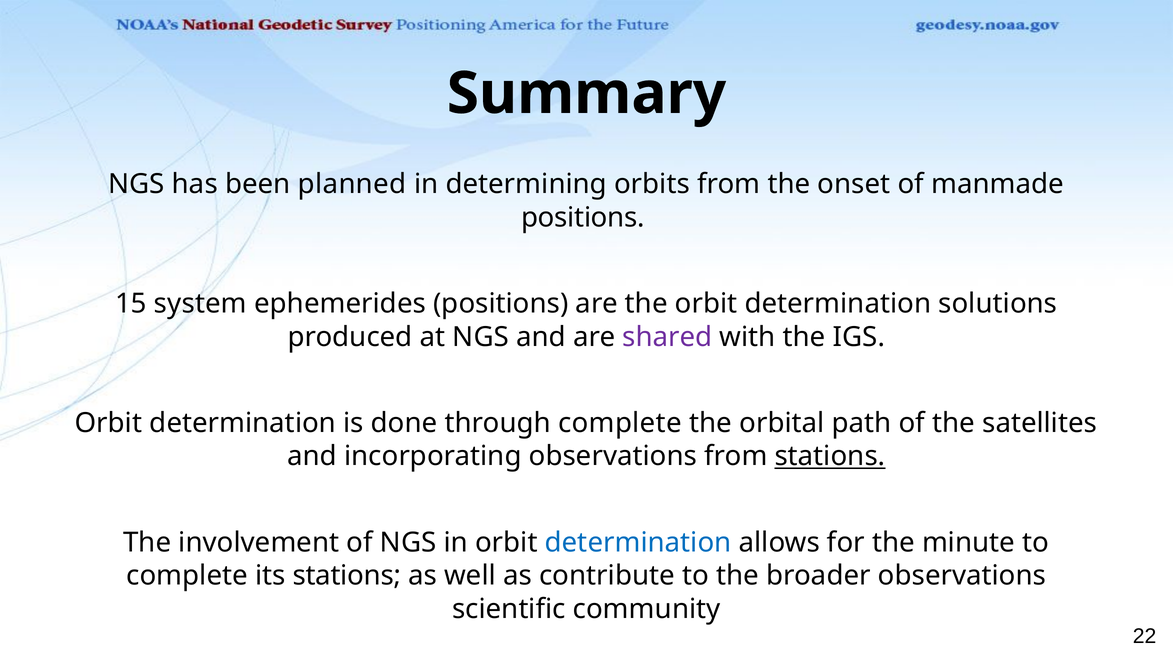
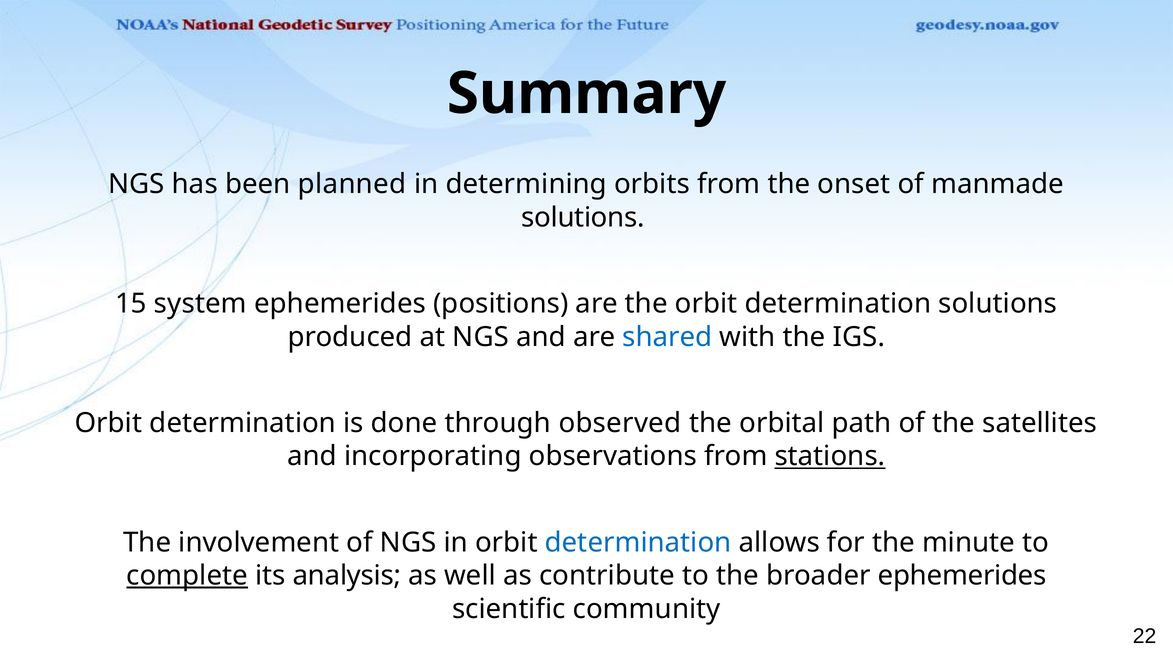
positions: positions -> solutions (583, 218)
shared colour: purple -> blue (667, 337)
through complete: complete -> observed (620, 423)
complete underline: none -> present (187, 576)
its stations: stations -> analysis (347, 576)
broader observations: observations -> ephemerides (962, 576)
